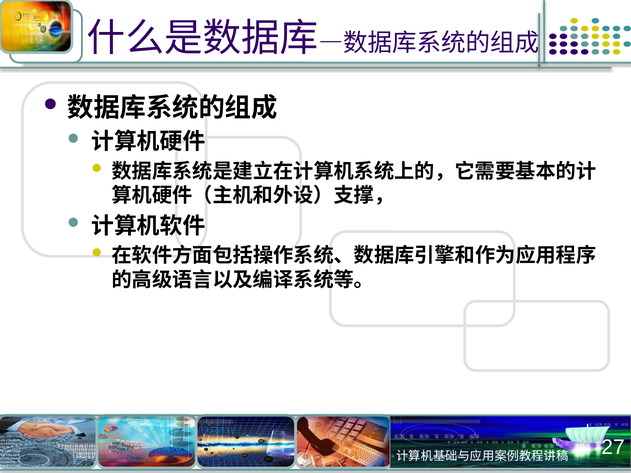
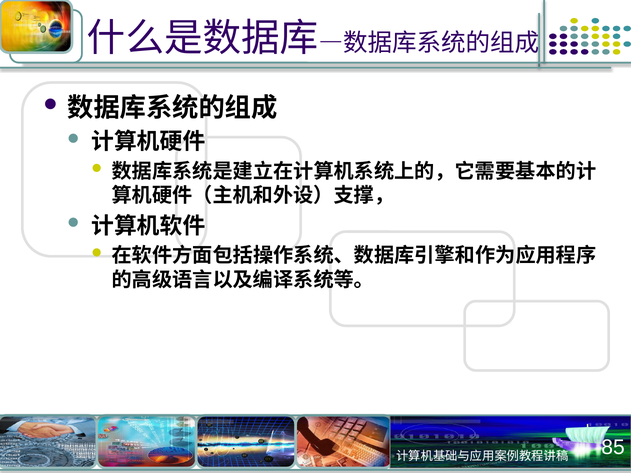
27: 27 -> 85 (613, 448)
